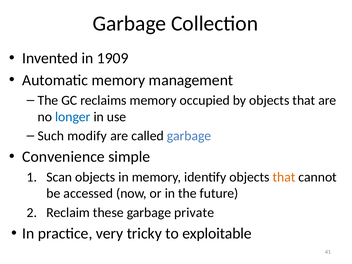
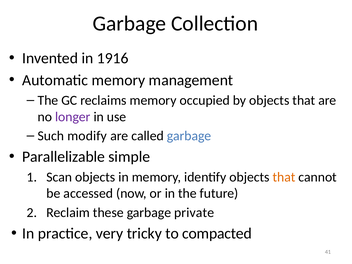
1909: 1909 -> 1916 (113, 58)
longer colour: blue -> purple (73, 117)
Convenience: Convenience -> Parallelizable (64, 157)
exploitable: exploitable -> compacted (217, 234)
